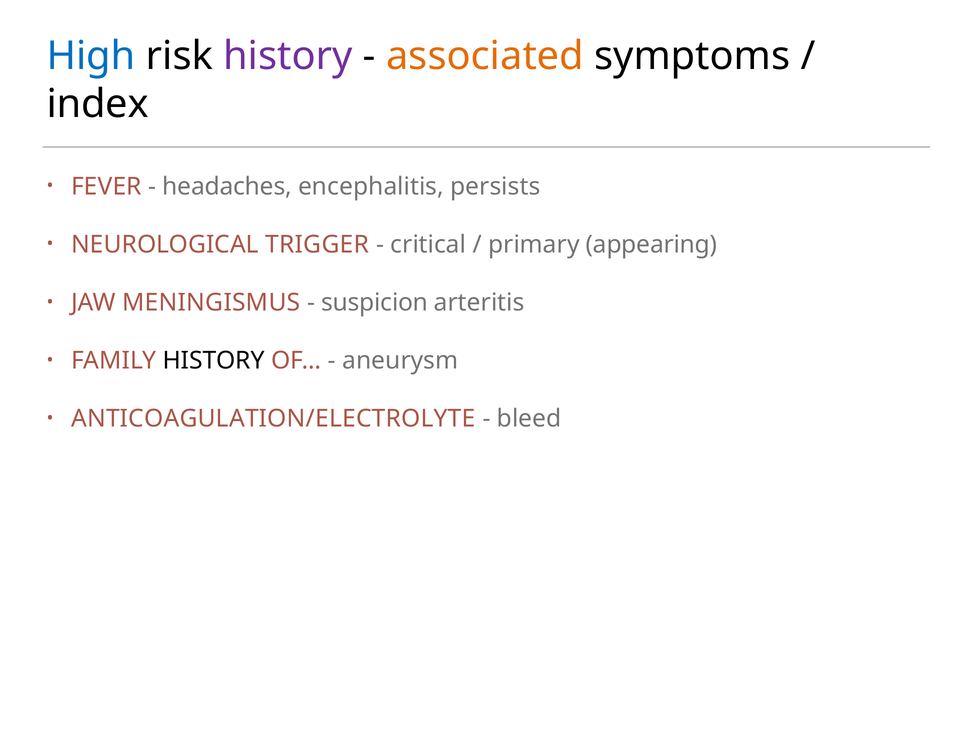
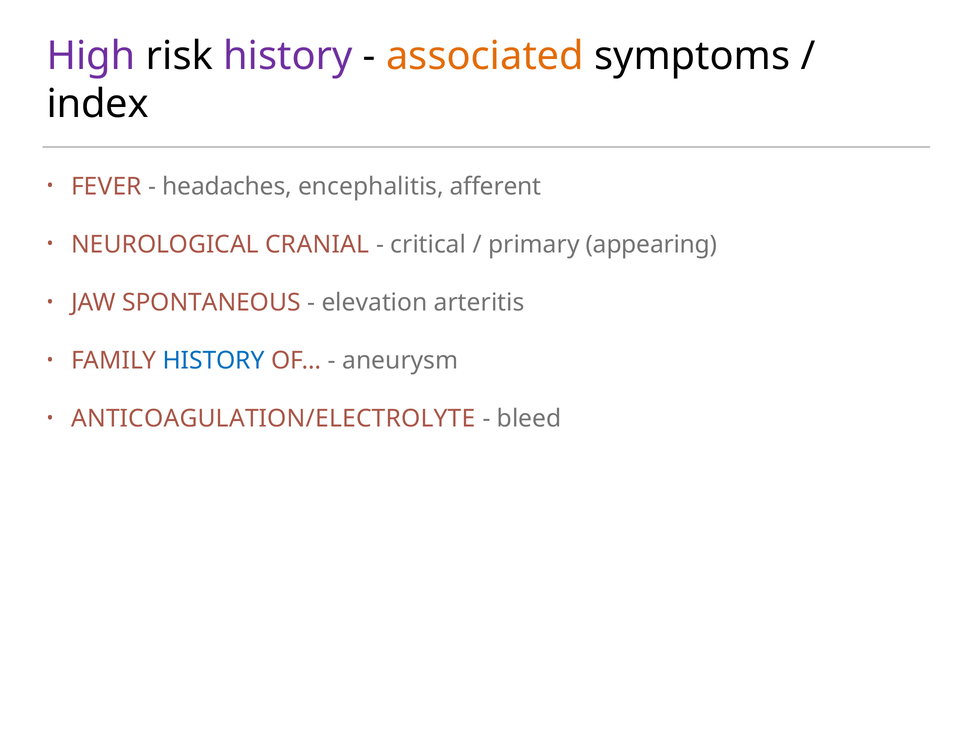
High colour: blue -> purple (91, 56)
persists: persists -> afferent (495, 186)
TRIGGER: TRIGGER -> CRANIAL (317, 245)
MENINGISMUS: MENINGISMUS -> SPONTANEOUS (211, 303)
suspicion: suspicion -> elevation (375, 303)
HISTORY colour: black -> blue (214, 361)
